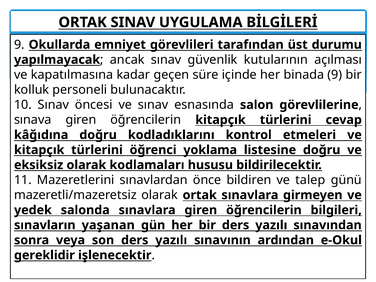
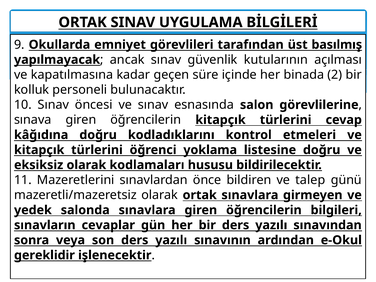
durumu: durumu -> basılmış (337, 45)
binada 9: 9 -> 2 (335, 75)
yaşanan: yaşanan -> cevaplar (108, 225)
